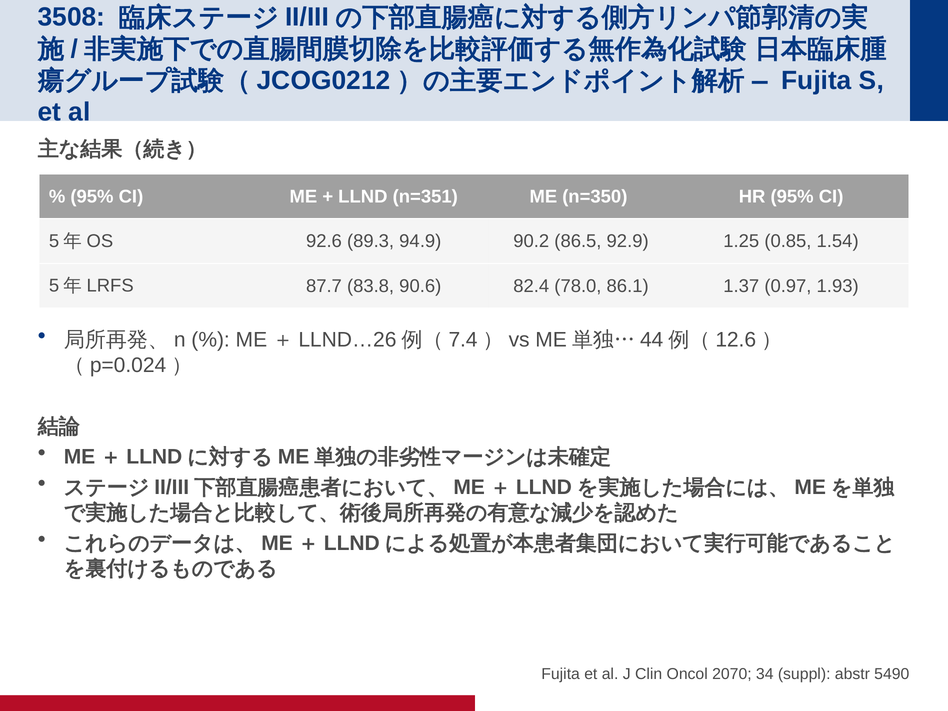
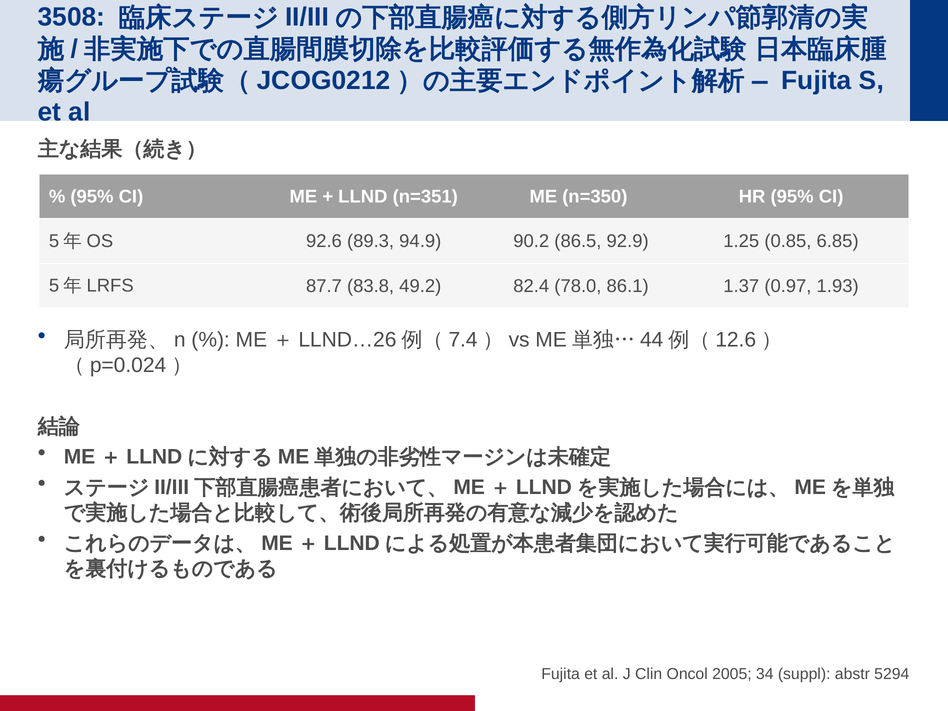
1.54: 1.54 -> 6.85 (838, 241)
90.6: 90.6 -> 49.2 (420, 286)
2070: 2070 -> 2005 (732, 674)
5490: 5490 -> 5294 (892, 674)
